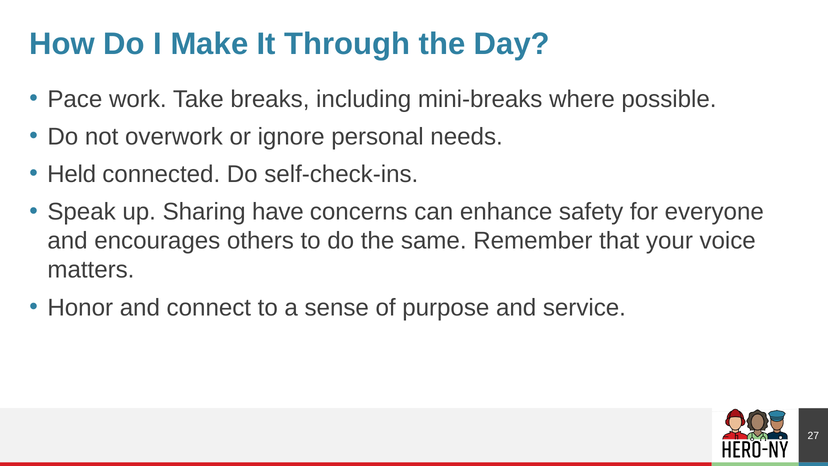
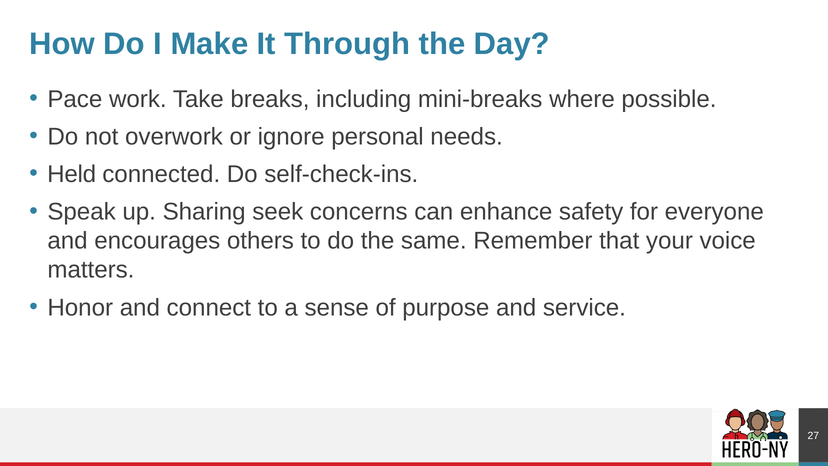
have: have -> seek (278, 212)
